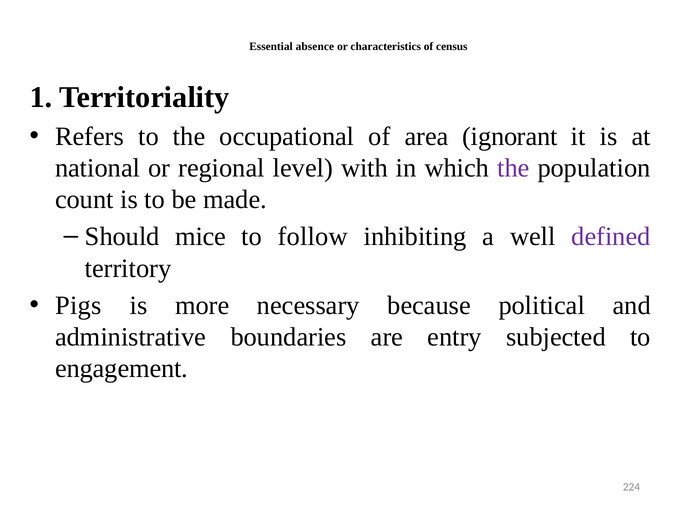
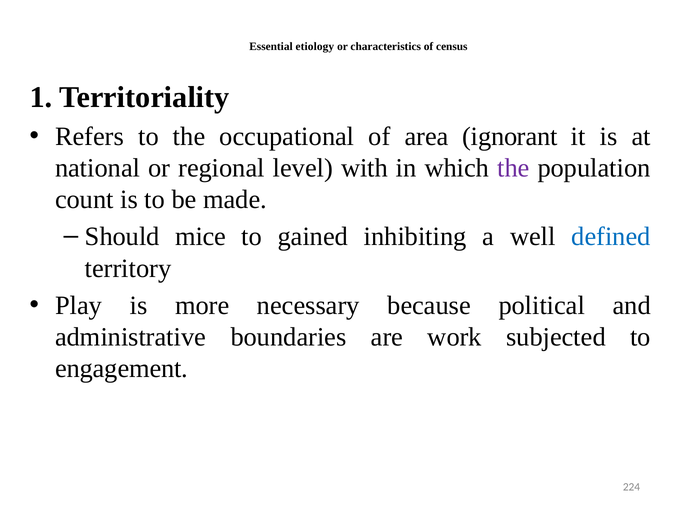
absence: absence -> etiology (315, 46)
follow: follow -> gained (313, 237)
defined colour: purple -> blue (611, 237)
Pigs: Pigs -> Play (79, 306)
entry: entry -> work (455, 337)
